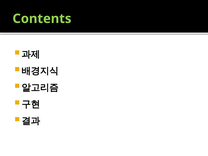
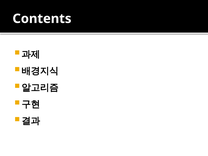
Contents colour: light green -> white (42, 19)
